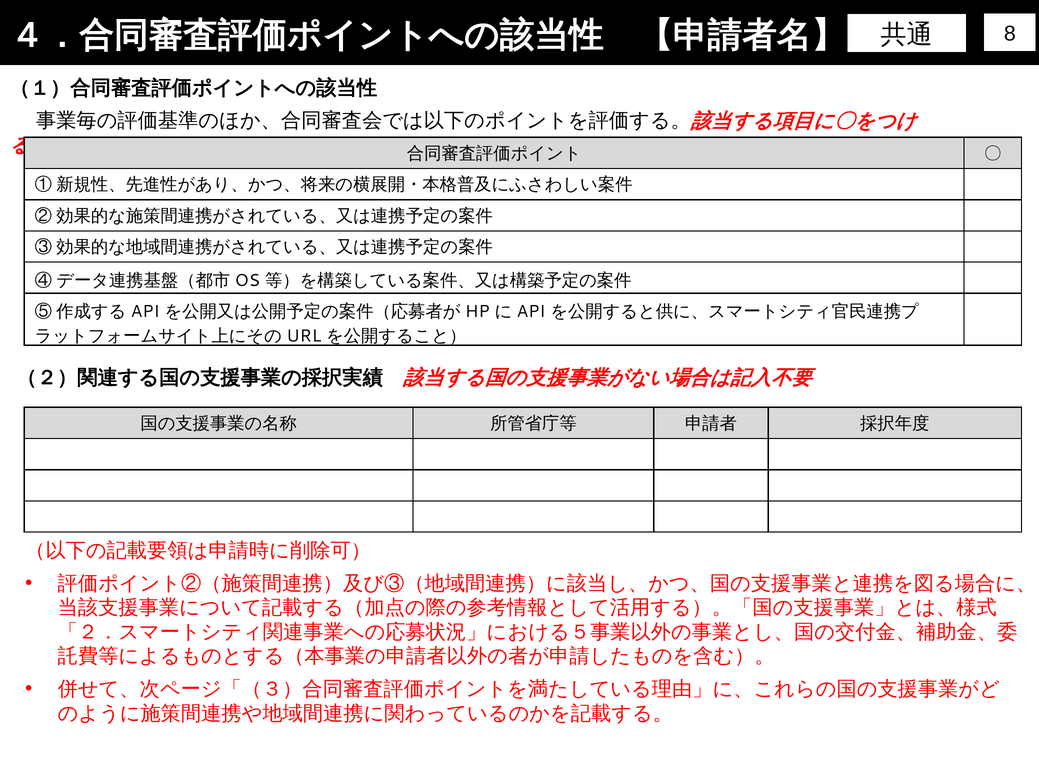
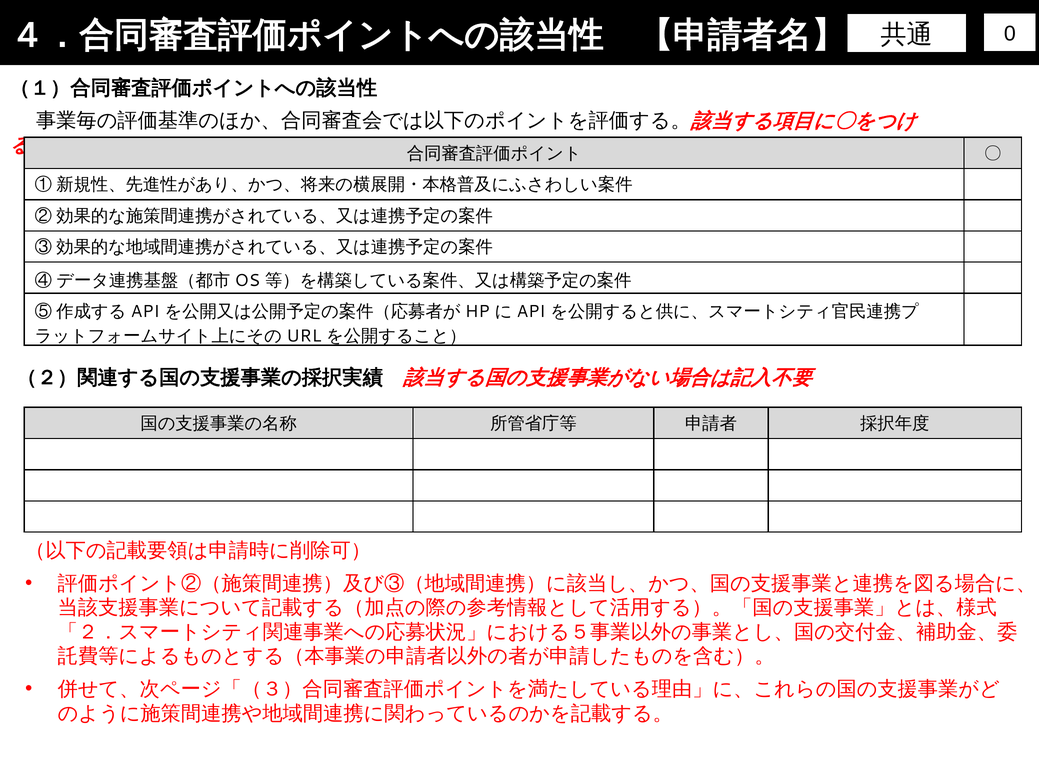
8: 8 -> 0 (1010, 34)
